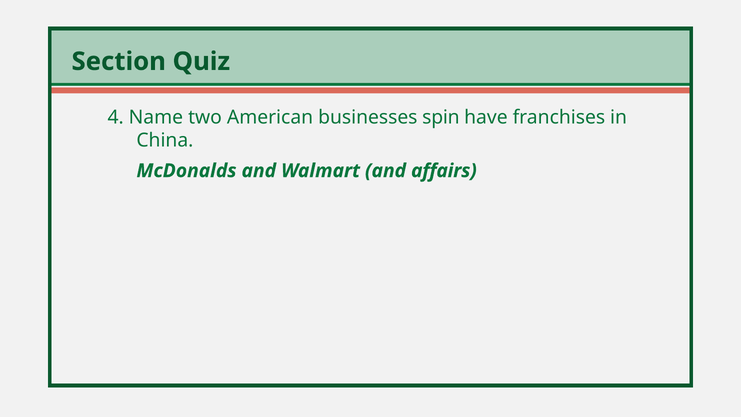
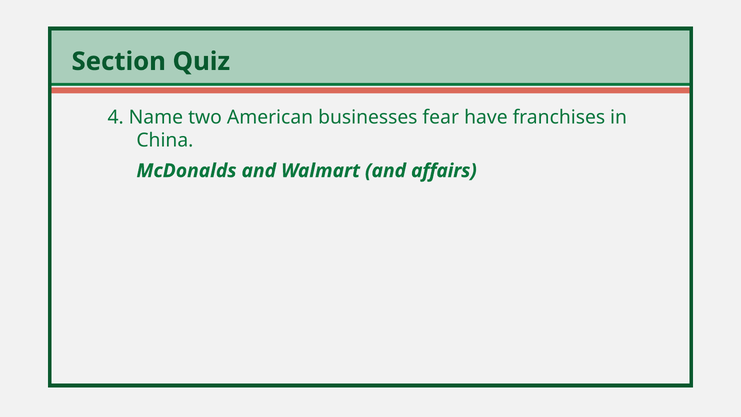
spin: spin -> fear (441, 117)
